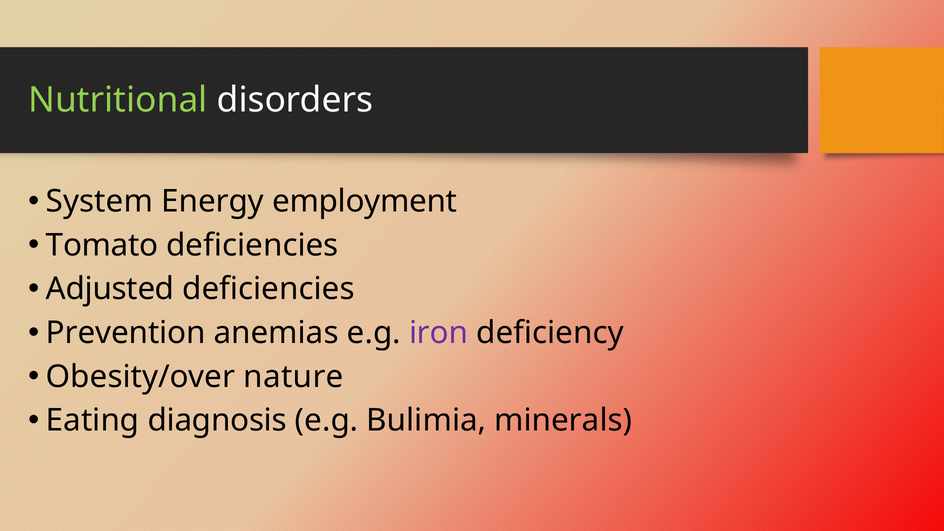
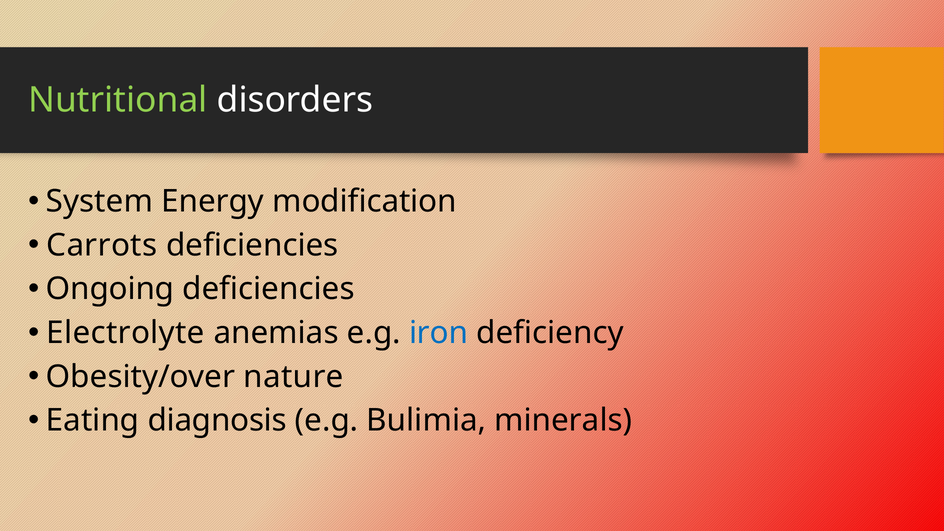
employment: employment -> modification (365, 201)
Tomato: Tomato -> Carrots (102, 245)
Adjusted: Adjusted -> Ongoing (110, 289)
Prevention: Prevention -> Electrolyte (126, 333)
iron colour: purple -> blue (439, 333)
